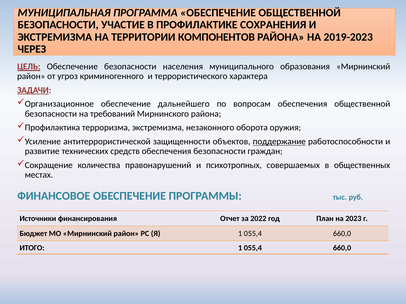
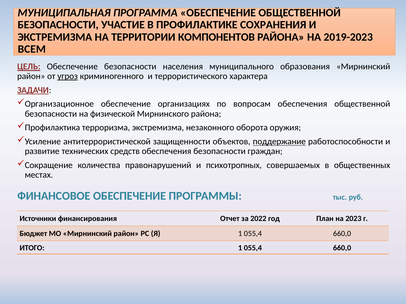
ЧЕРЕЗ: ЧЕРЕЗ -> ВСЕМ (32, 49)
угроз underline: none -> present (68, 76)
дальнейшего: дальнейшего -> организациях (184, 104)
требований: требований -> физической (113, 114)
